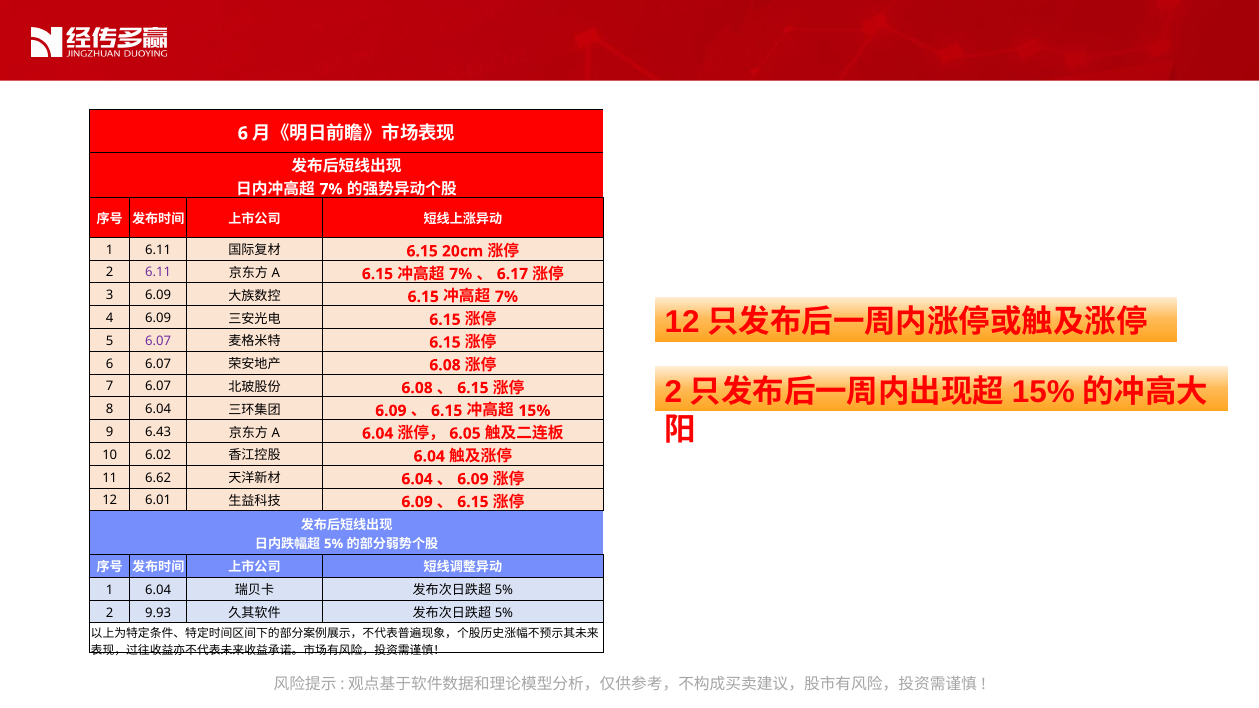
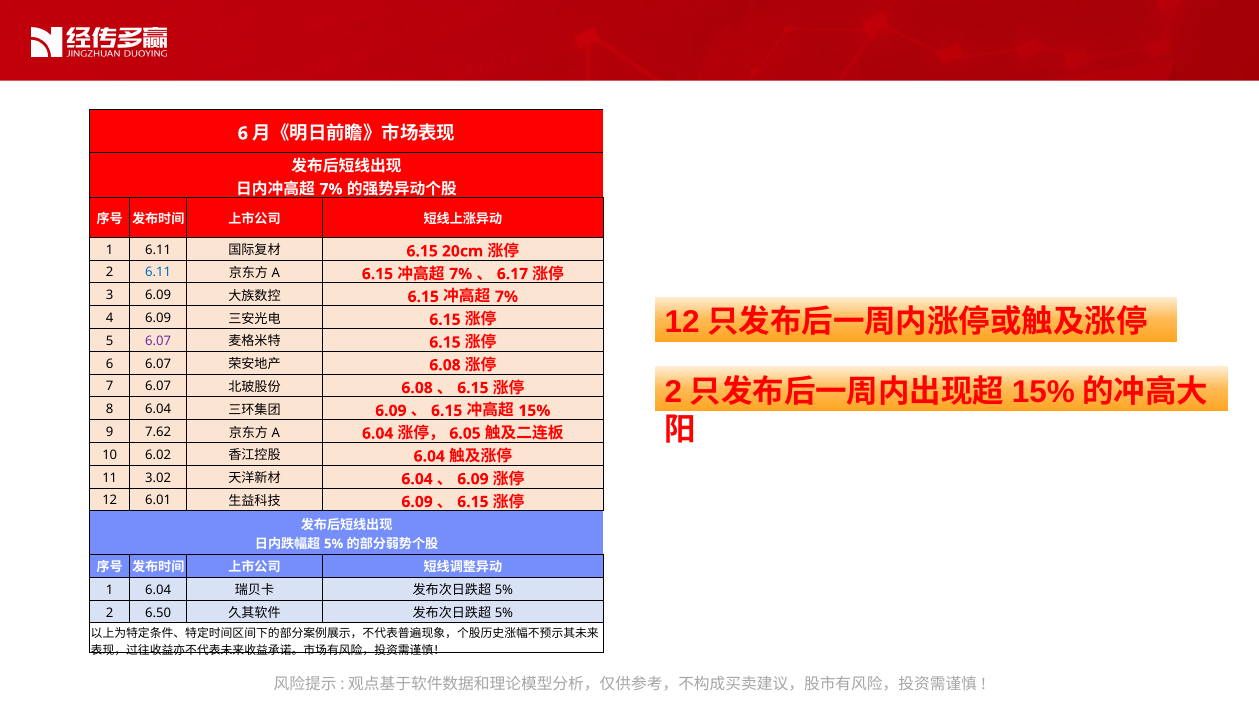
6.11 colour: purple -> blue (158, 273)
6.43: 6.43 -> 7.62 (158, 432)
6.62: 6.62 -> 3.02 (158, 478)
9.93: 9.93 -> 6.50 (158, 613)
